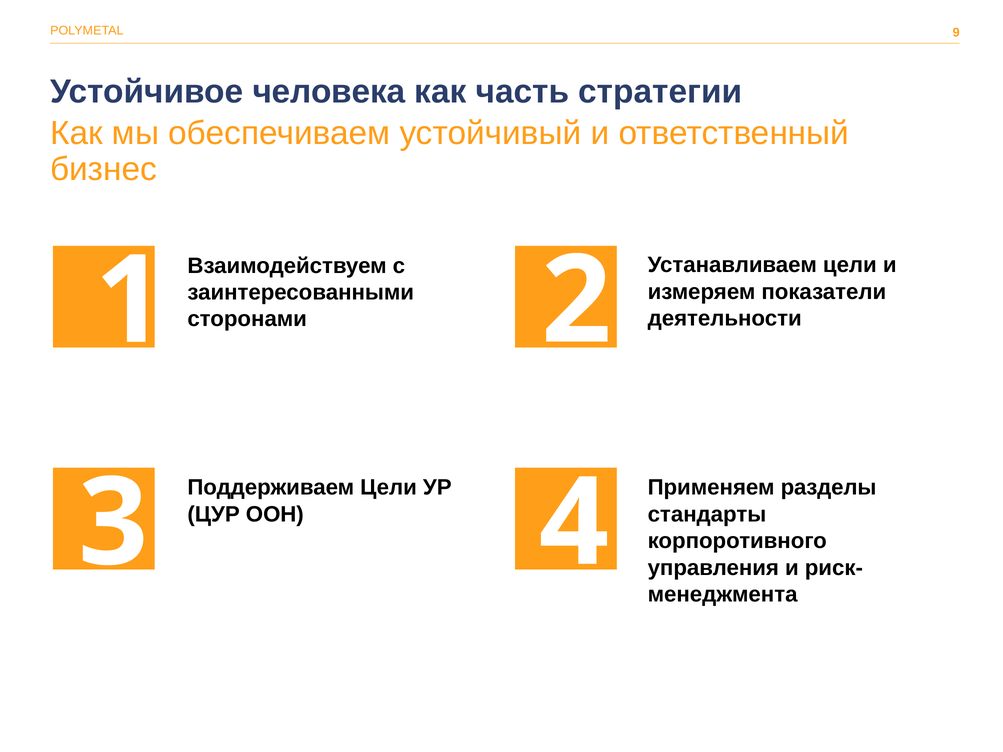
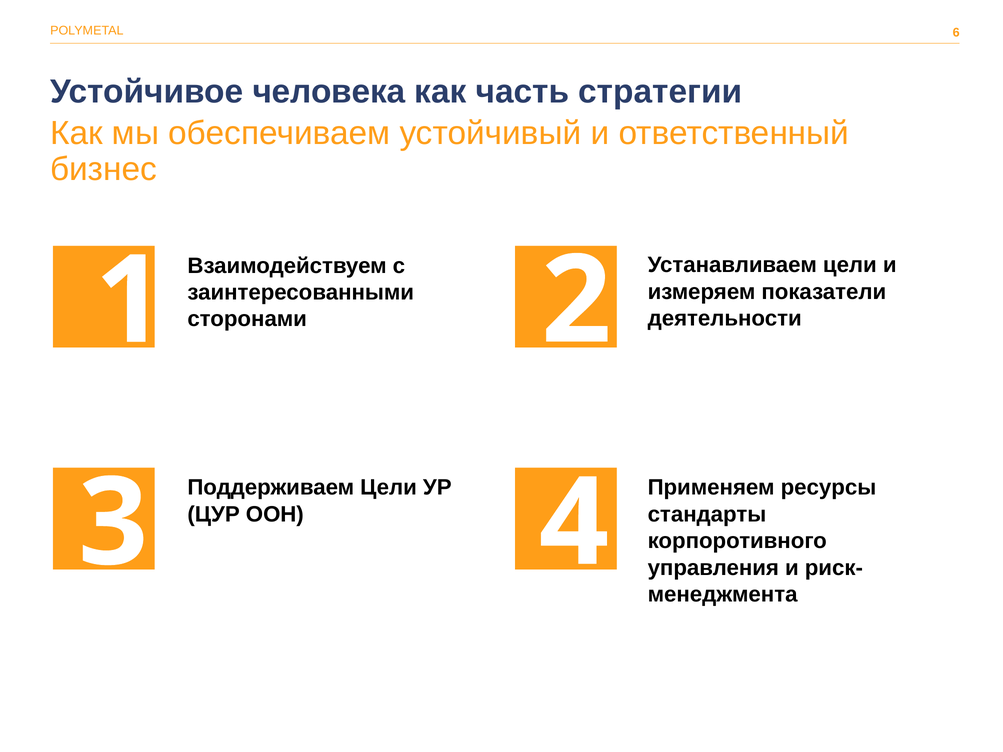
9: 9 -> 6 (956, 32)
разделы: разделы -> ресурсы (828, 488)
